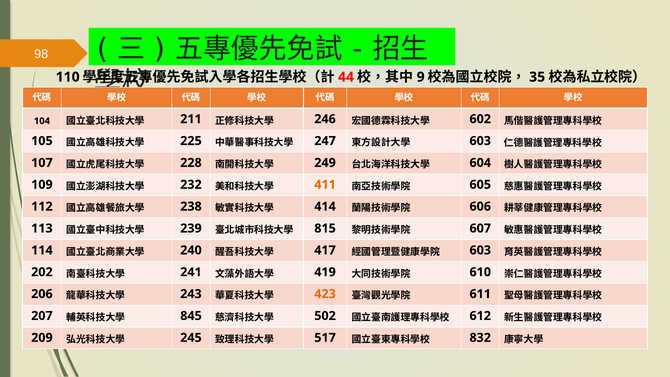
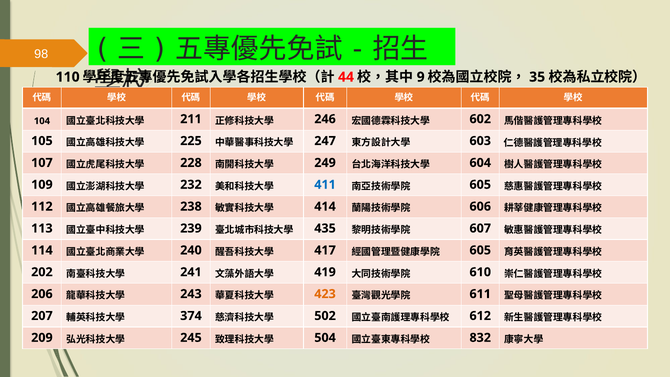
411 colour: orange -> blue (325, 185)
815: 815 -> 435 (325, 228)
603: 603 -> 605 (480, 250)
845: 845 -> 374 (191, 316)
517: 517 -> 504 (325, 338)
